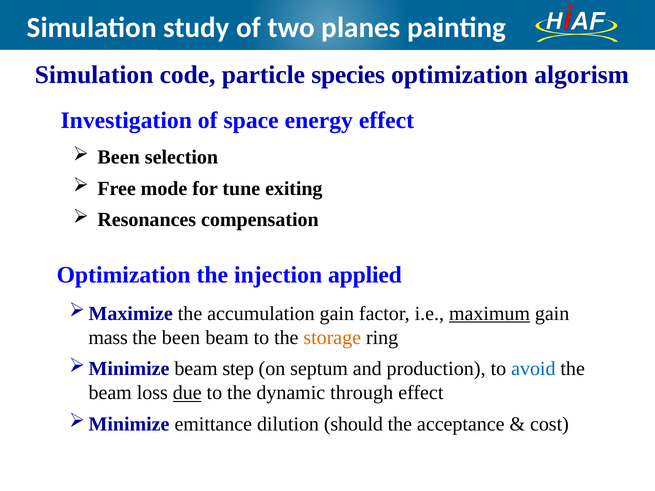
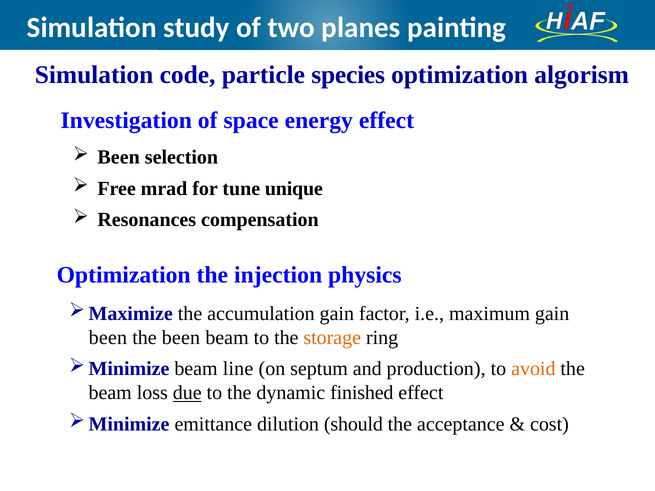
mode: mode -> mrad (164, 189)
exiting: exiting -> unique (294, 189)
applied: applied -> physics (365, 275)
maximum underline: present -> none (490, 314)
mass: mass -> been (108, 338)
step: step -> line (238, 369)
avoid colour: blue -> orange (533, 369)
through: through -> finished (362, 393)
